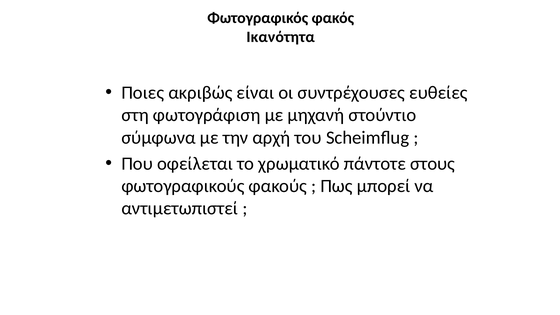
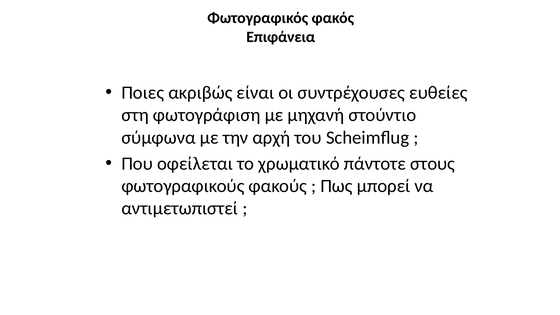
Ικανότητα: Ικανότητα -> Επιφάνεια (281, 37)
